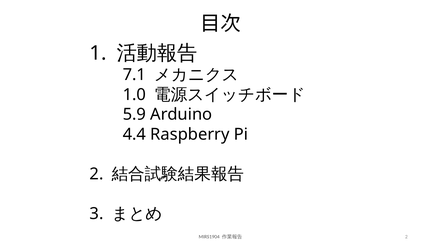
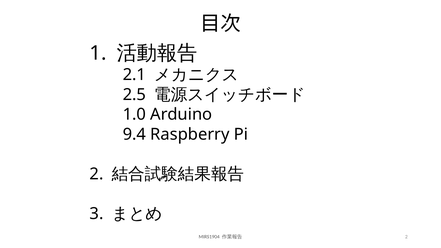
7.1: 7.1 -> 2.1 (134, 75)
1.0: 1.0 -> 2.5 (134, 95)
5.9: 5.9 -> 1.0 (134, 115)
4.4: 4.4 -> 9.4 (134, 134)
